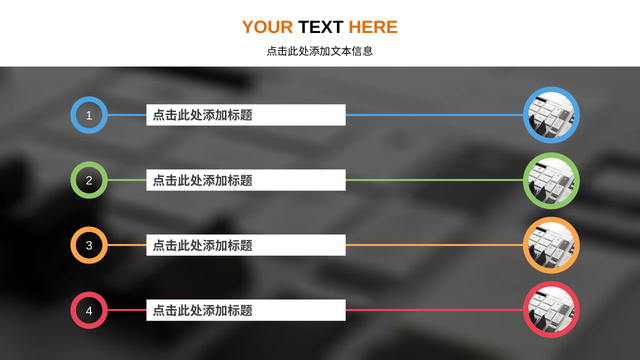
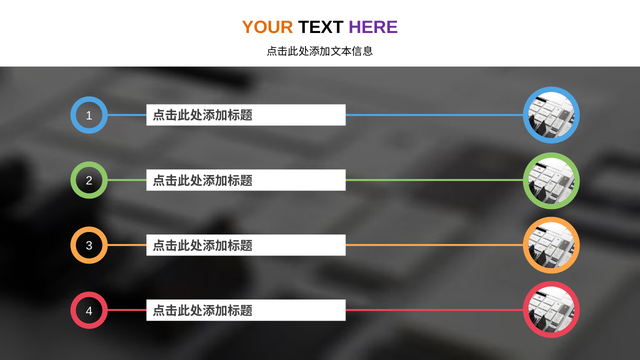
HERE colour: orange -> purple (373, 28)
